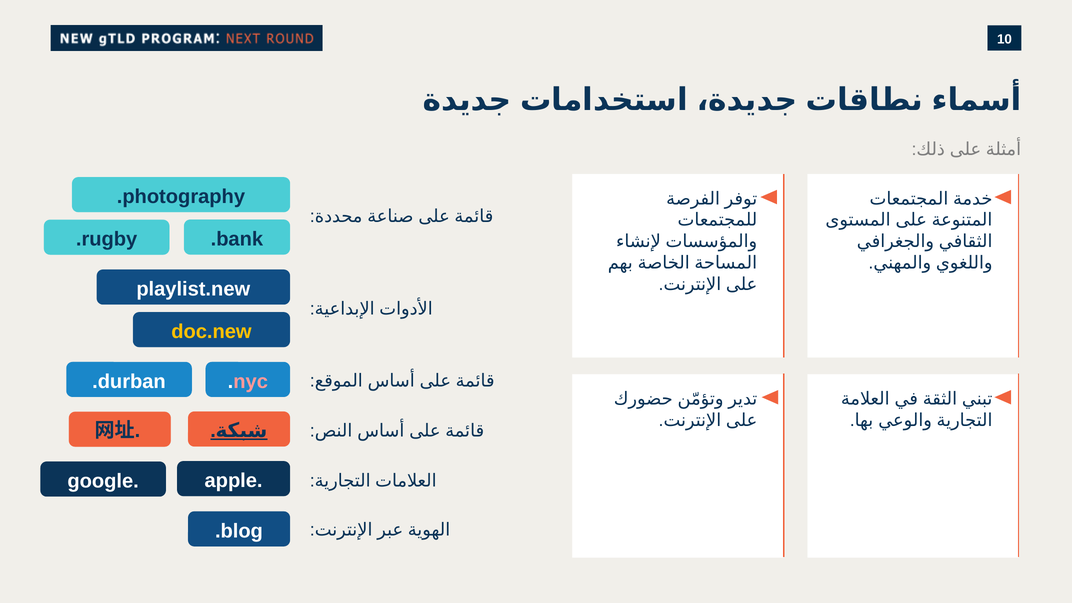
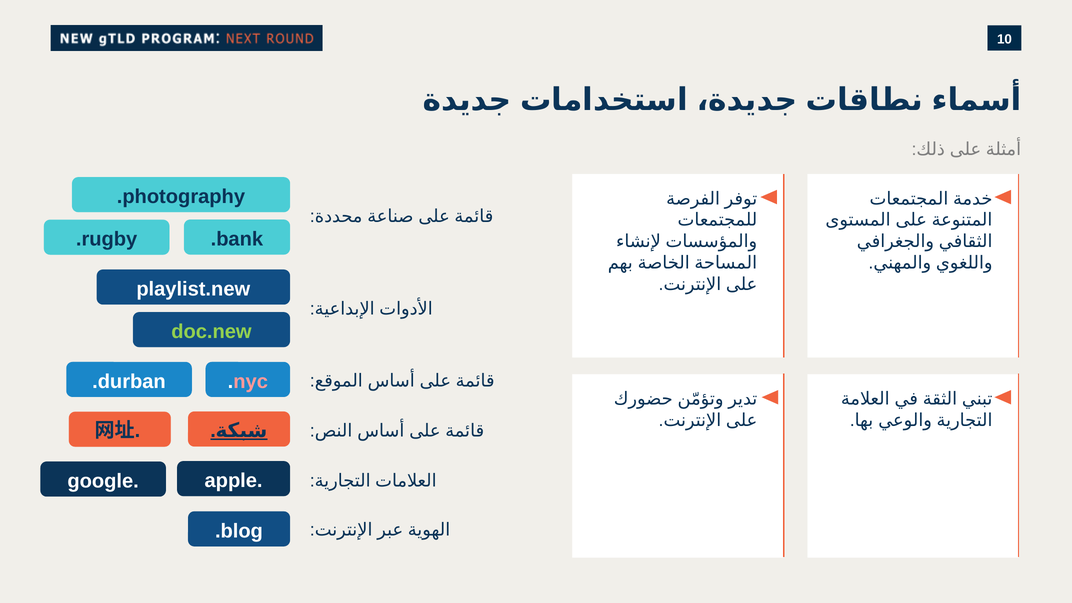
doc.new colour: yellow -> light green (211, 332)
